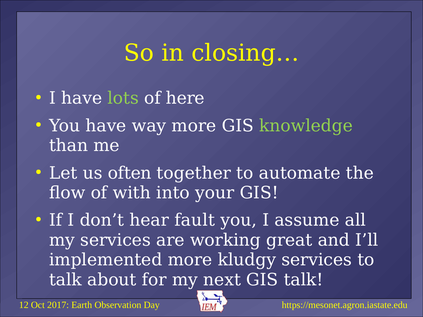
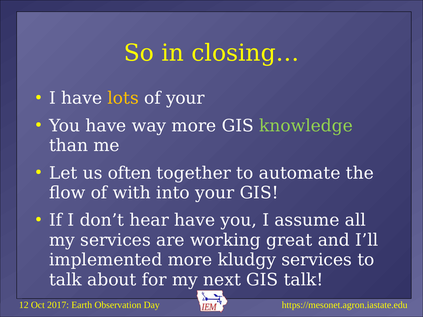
lots colour: light green -> yellow (123, 98)
of here: here -> your (185, 98)
hear fault: fault -> have (195, 220)
